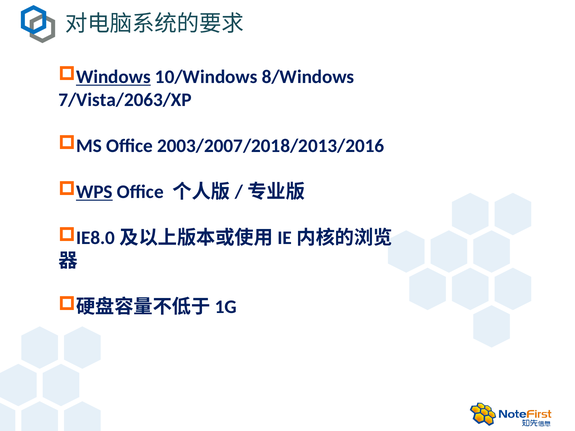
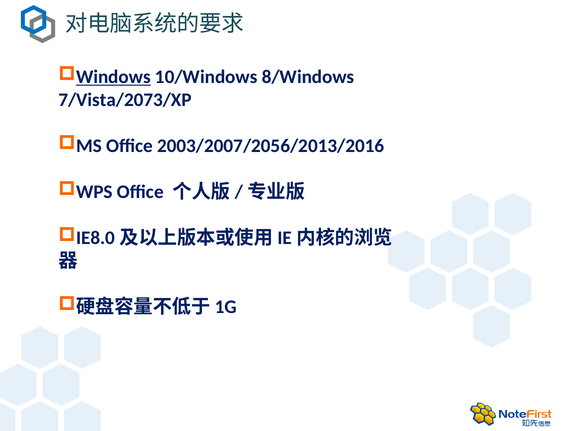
7/Vista/2063/XP: 7/Vista/2063/XP -> 7/Vista/2073/XP (125, 100)
2003/2007/2018/2013/2016: 2003/2007/2018/2013/2016 -> 2003/2007/2056/2013/2016 (271, 146)
WPS underline: present -> none (94, 192)
